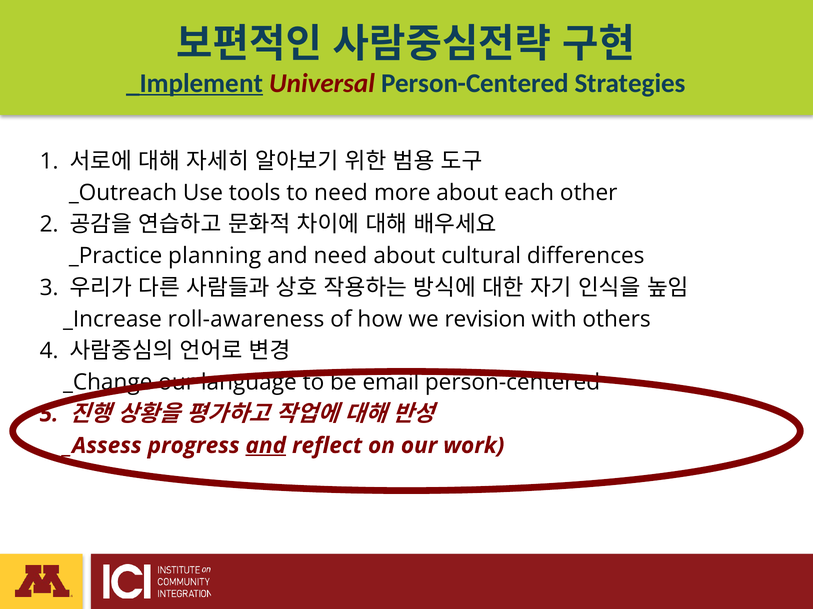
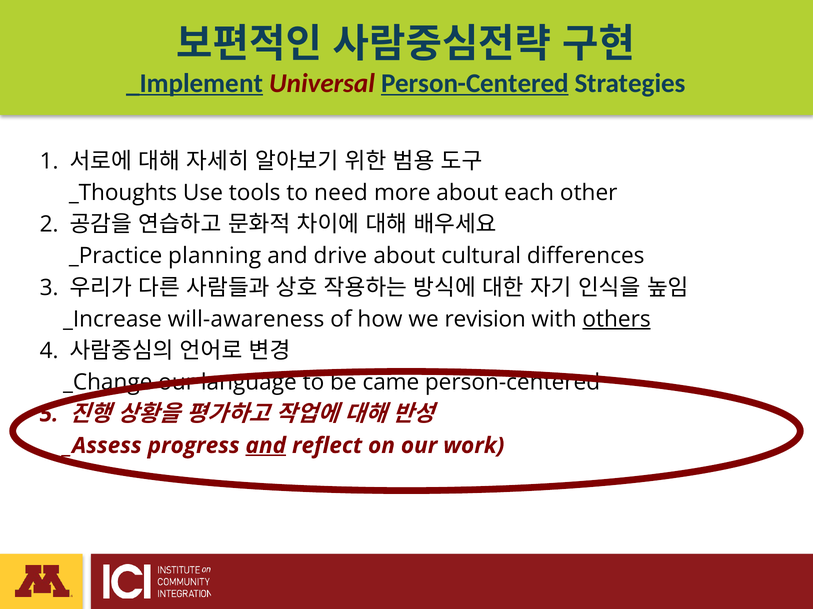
Person-Centered underline: none -> present (475, 83)
_Outreach: _Outreach -> _Thoughts (123, 193)
and need: need -> drive (340, 256)
roll-awareness: roll-awareness -> will-awareness (246, 320)
others underline: none -> present (617, 320)
email: email -> came (391, 383)
